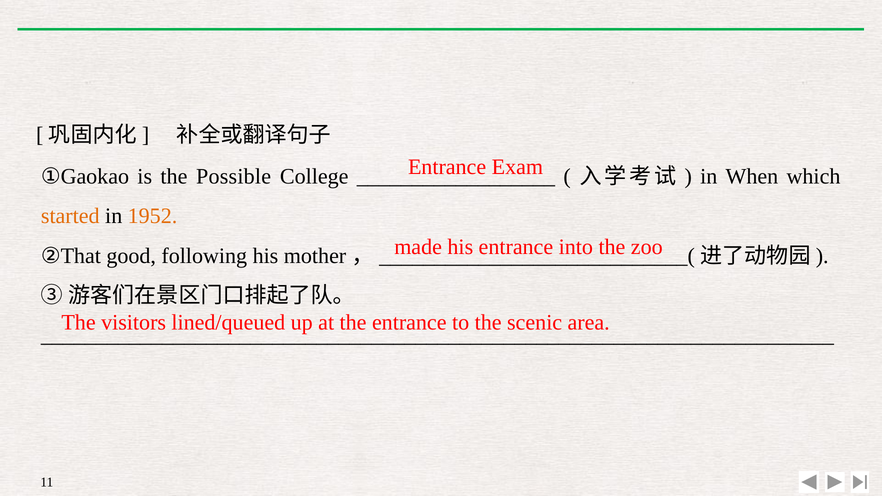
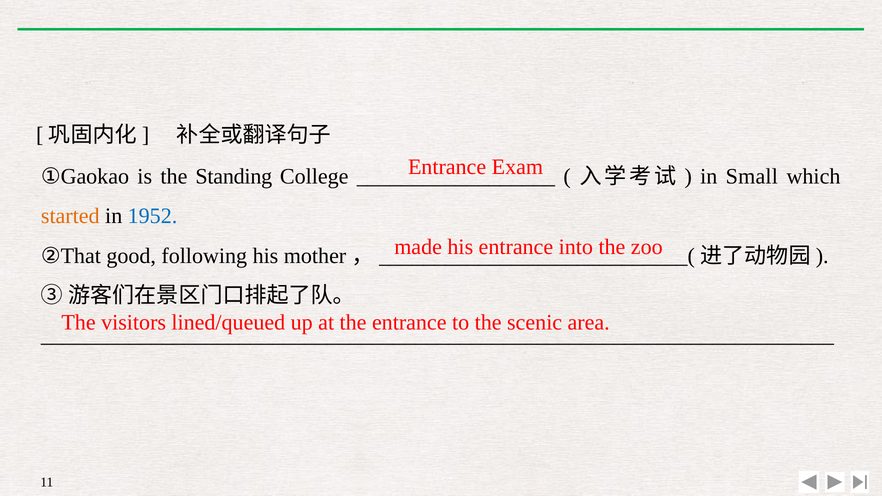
Possible: Possible -> Standing (234, 176)
When: When -> Small (752, 176)
1952 colour: orange -> blue (152, 216)
